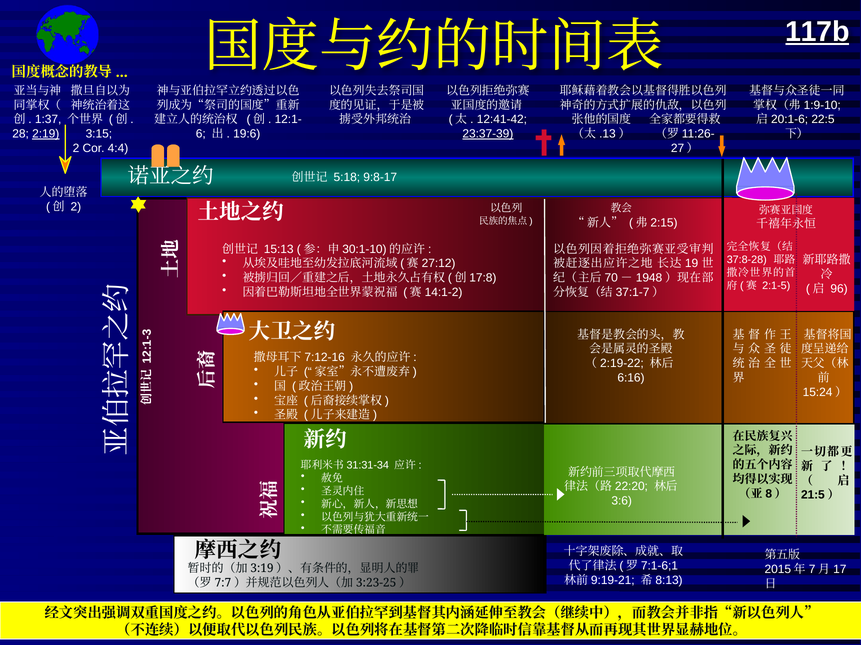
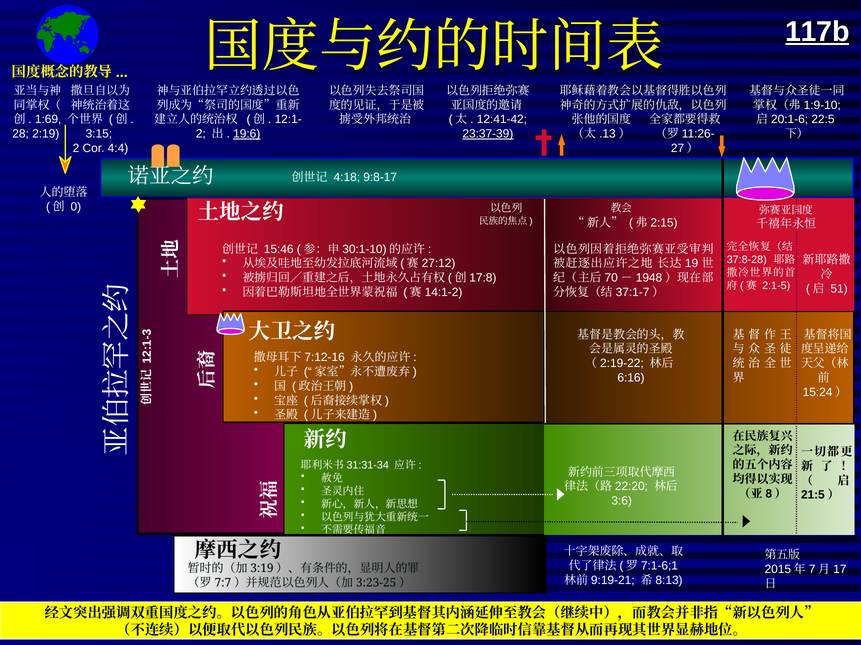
1:37: 1:37 -> 1:69 (48, 120)
2:19 underline: present -> none (46, 134)
6: 6 -> 2 (201, 134)
19:6 underline: none -> present (247, 134)
5:18: 5:18 -> 4:18 (347, 177)
2: 2 -> 0 (76, 207)
15:13: 15:13 -> 15:46 (279, 249)
96: 96 -> 51 (839, 289)
